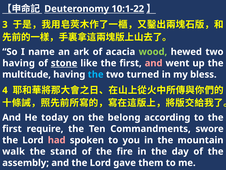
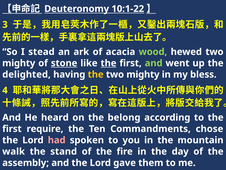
name: name -> stead (41, 52)
having: having -> mighty (19, 63)
the underline: none -> present (108, 63)
and colour: pink -> light green (154, 63)
multitude: multitude -> delighted (27, 74)
the colour: light blue -> yellow (96, 74)
turned: turned -> mighty (143, 74)
today: today -> heard (55, 117)
swore: swore -> chose (209, 128)
